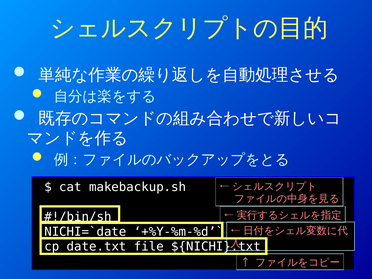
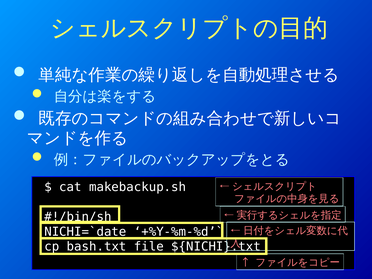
date.txt: date.txt -> bash.txt (97, 247)
